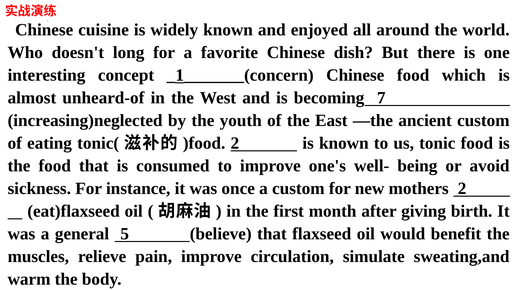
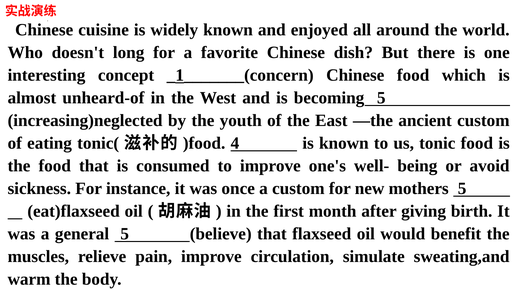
becoming 7: 7 -> 5 (381, 98)
2: 2 -> 4 (235, 143)
mothers 2: 2 -> 5 (462, 188)
